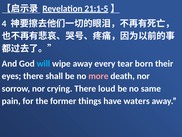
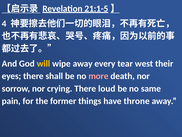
will colour: light blue -> yellow (43, 63)
born: born -> west (144, 63)
waters: waters -> throne (137, 101)
